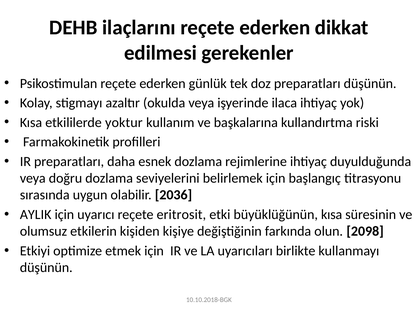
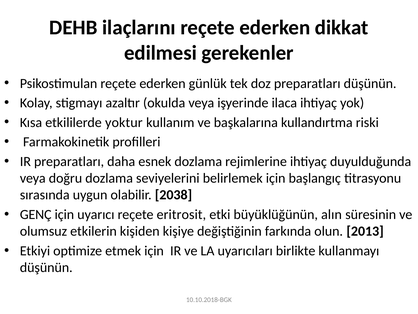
2036: 2036 -> 2038 (173, 195)
AYLIK: AYLIK -> GENÇ (36, 214)
büyüklüğünün kısa: kısa -> alın (331, 214)
2098: 2098 -> 2013 (365, 231)
